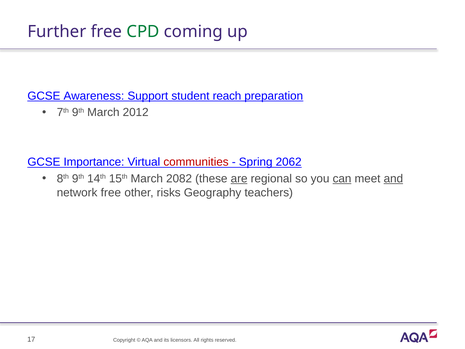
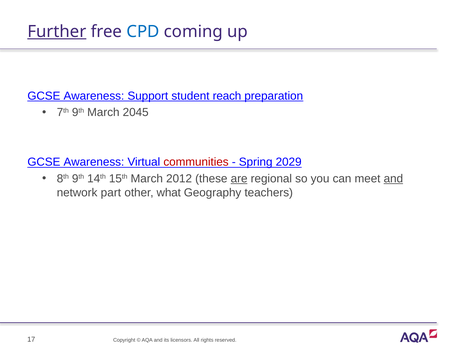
Further underline: none -> present (57, 32)
CPD colour: green -> blue (143, 32)
2012: 2012 -> 2045 (136, 112)
Importance: Importance -> Awareness (94, 162)
2062: 2062 -> 2029 (289, 162)
2082: 2082 -> 2012 (179, 179)
can underline: present -> none (342, 179)
network free: free -> part (111, 192)
risks: risks -> what (169, 192)
